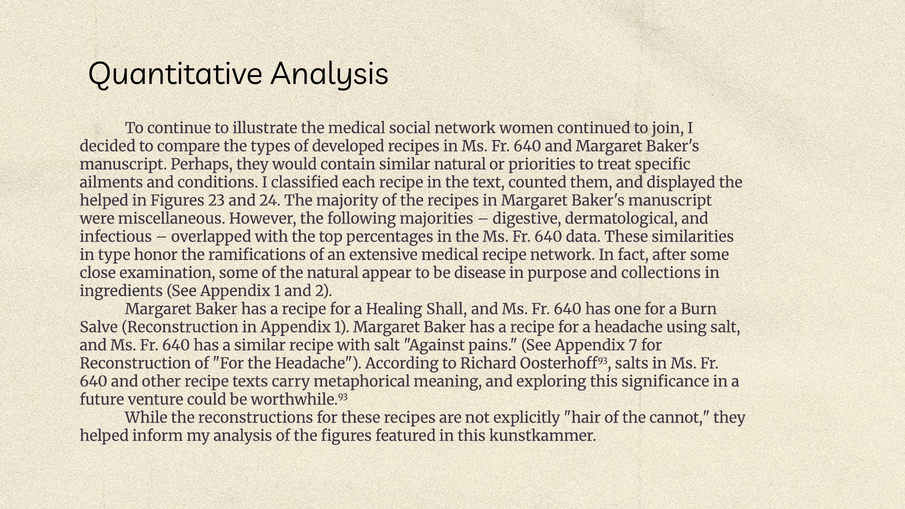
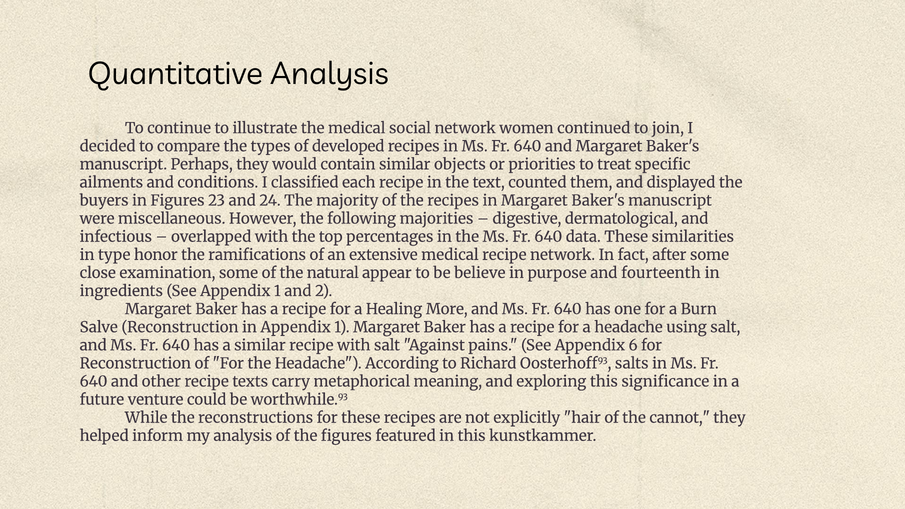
similar natural: natural -> objects (460, 164)
helped: helped -> buyers (104, 201)
disease: disease -> believe (480, 273)
collections: collections -> fourteenth (661, 273)
Shall: Shall -> More (447, 309)
7: 7 -> 6 (633, 345)
